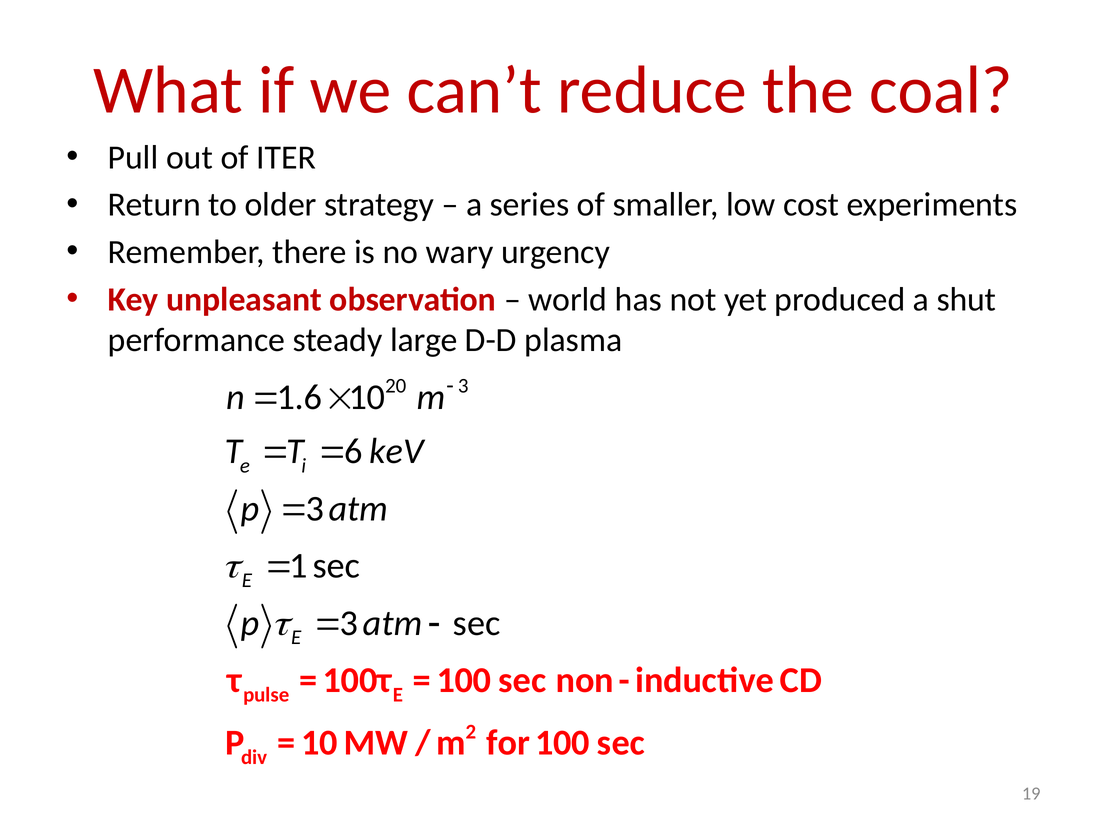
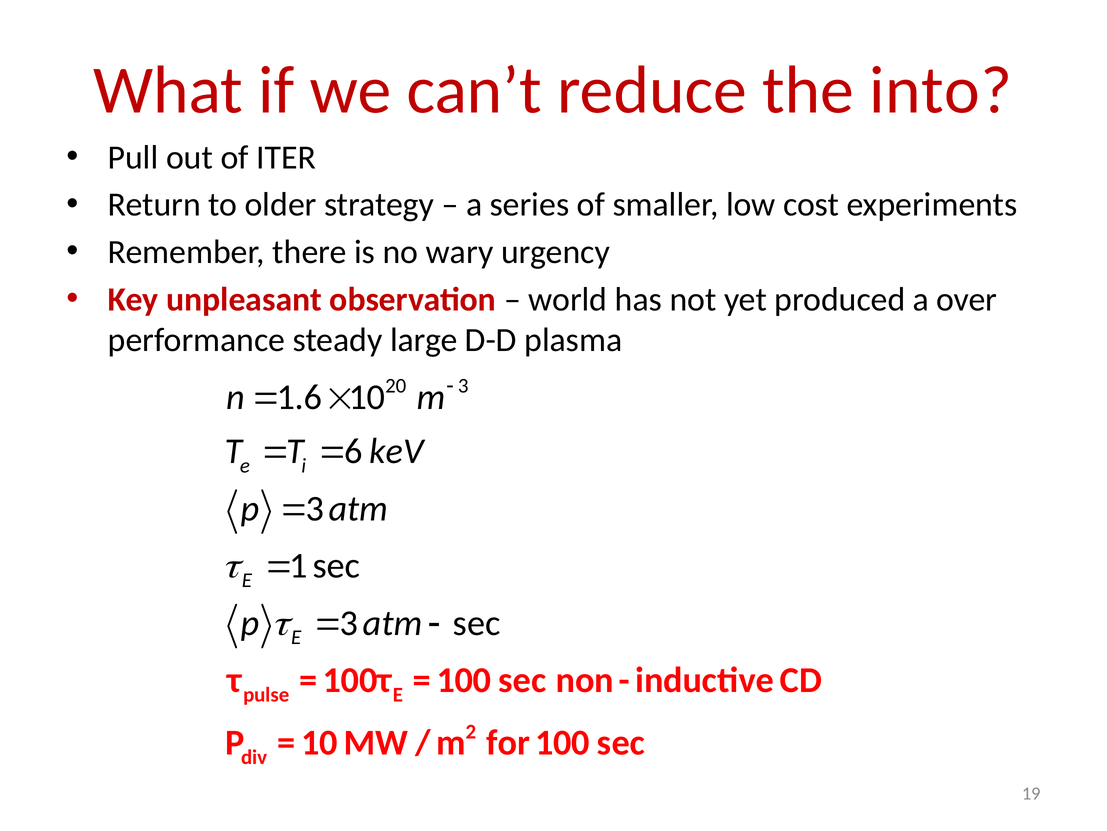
coal: coal -> into (941, 91)
shut: shut -> over (966, 299)
